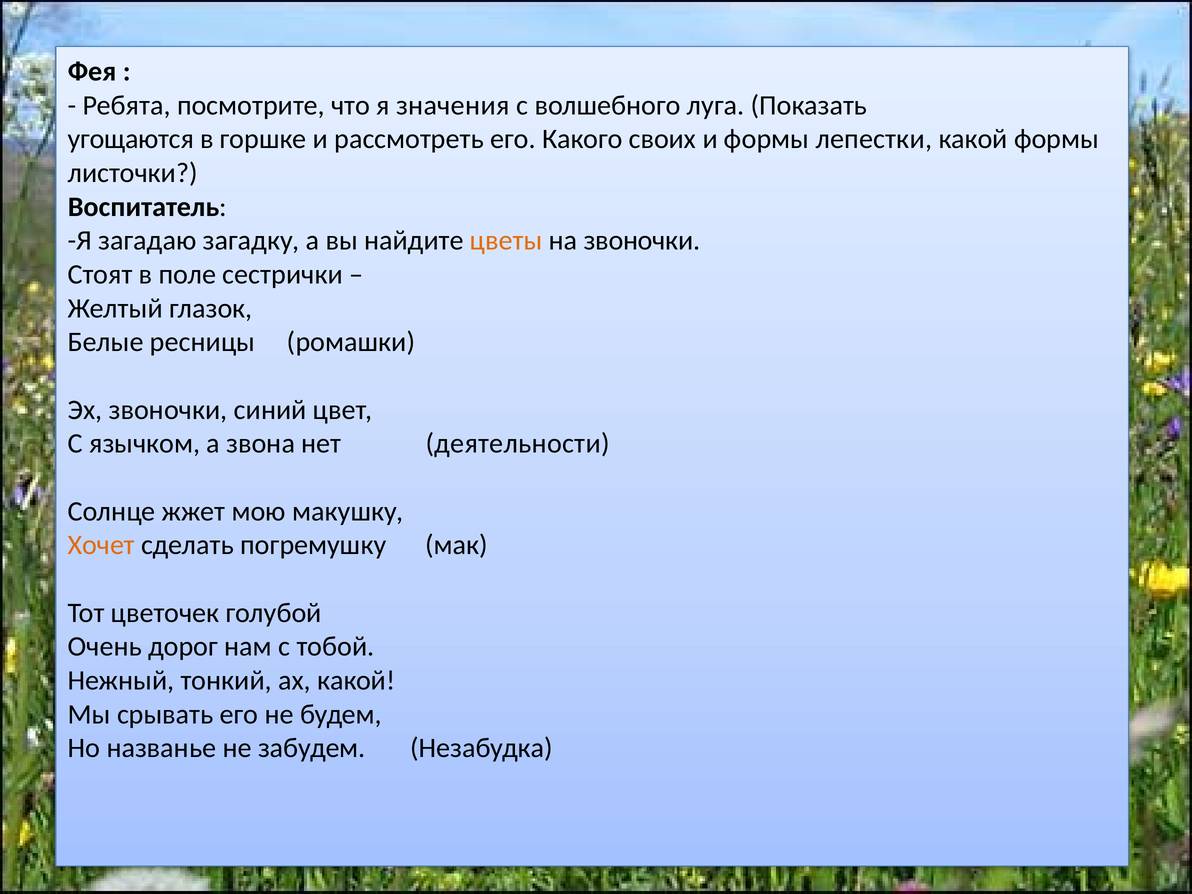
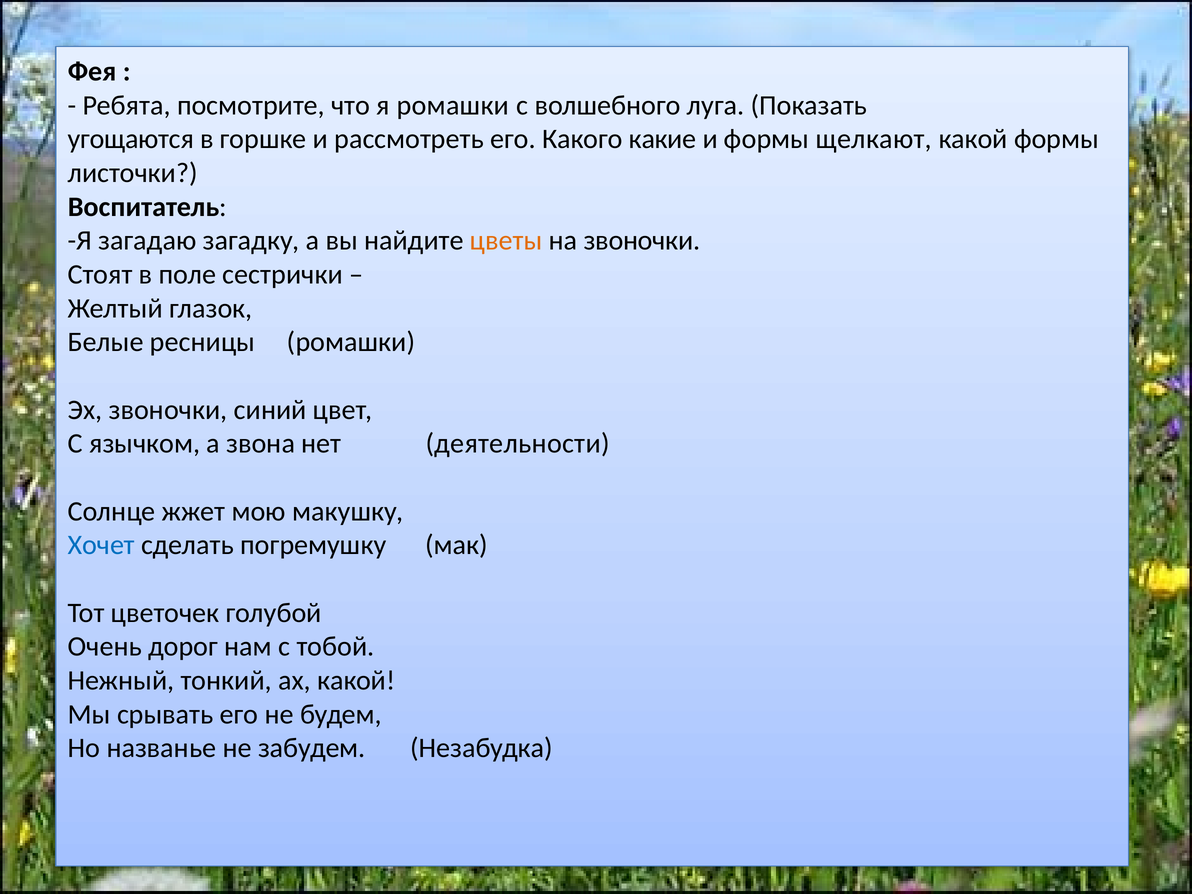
я значения: значения -> ромашки (453, 105)
своих: своих -> какие (663, 139)
лепестки: лепестки -> щелкают (874, 139)
Хочет colour: orange -> blue (101, 545)
